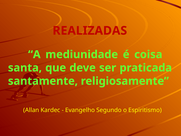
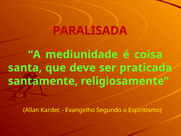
REALIZADAS: REALIZADAS -> PARALISADA (90, 31)
